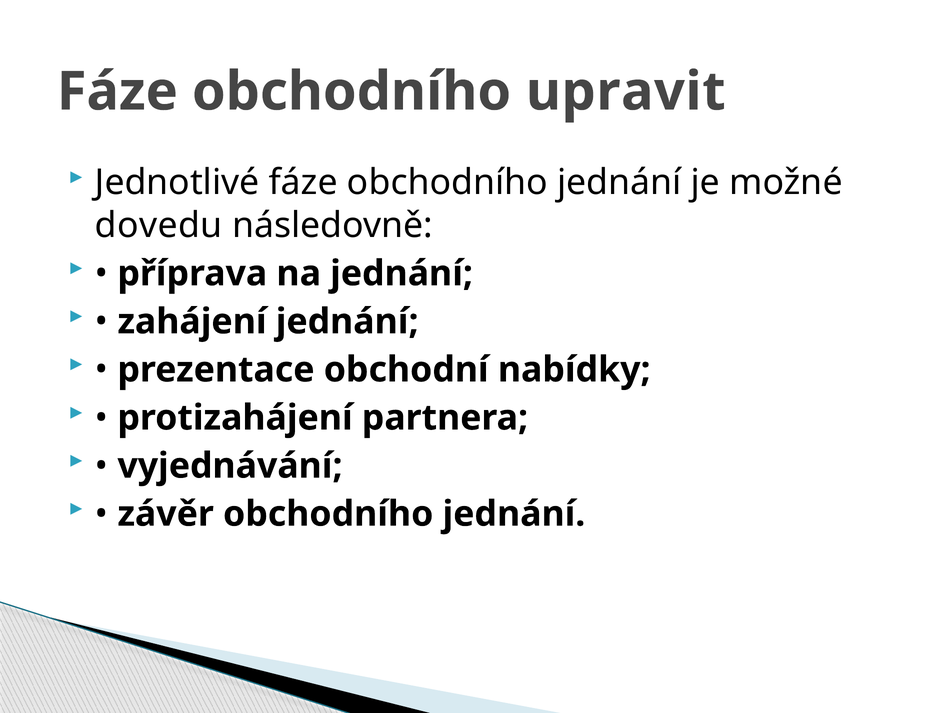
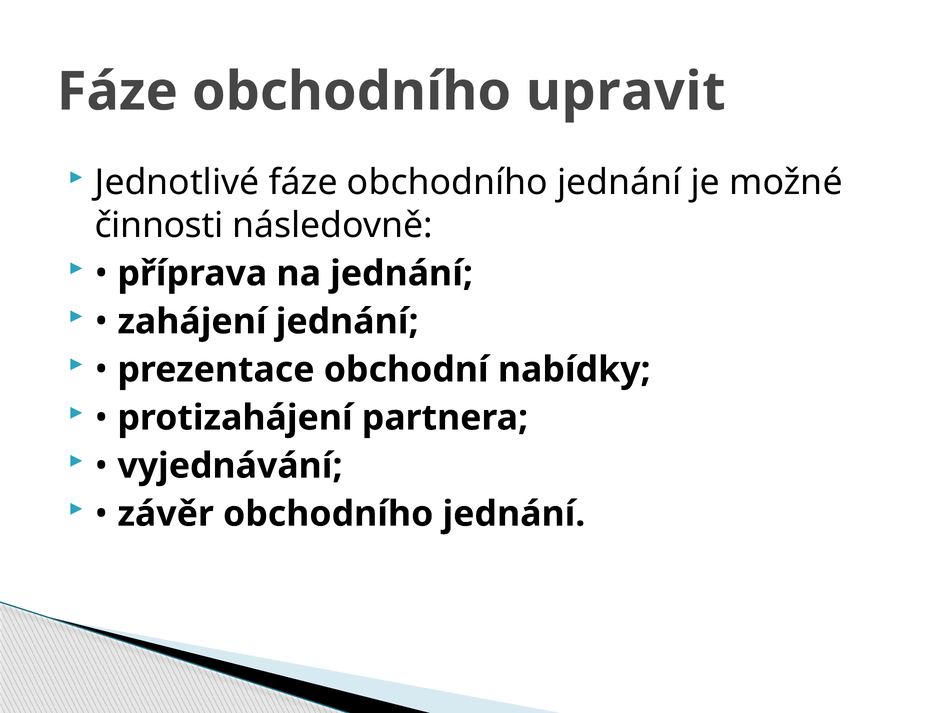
dovedu: dovedu -> činnosti (159, 225)
